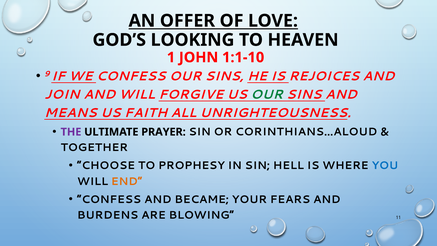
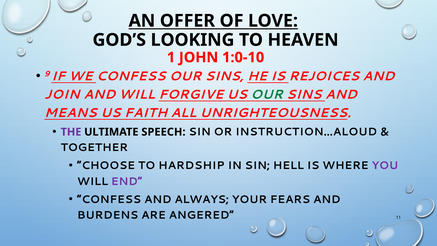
1:1-10: 1:1-10 -> 1:0-10 (243, 57)
PRAYER: PRAYER -> SPEECH (163, 132)
CORINTHIANS…ALOUD: CORINTHIANS…ALOUD -> INSTRUCTION…ALOUD (306, 132)
PROPHESY: PROPHESY -> HARDSHIP (191, 166)
YOU colour: blue -> purple (385, 166)
END colour: orange -> purple (127, 181)
BECAME: BECAME -> ALWAYS (202, 199)
BLOWING: BLOWING -> ANGERED (201, 215)
